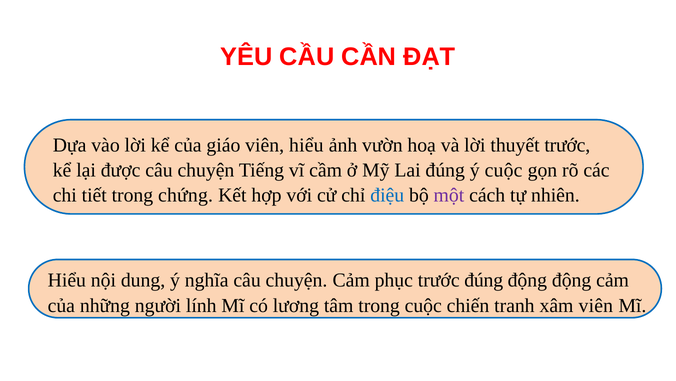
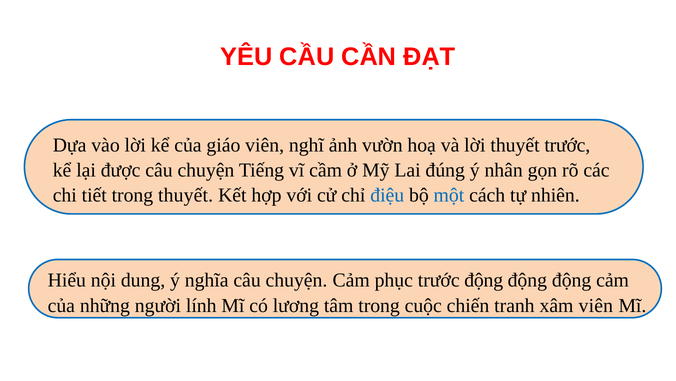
viên hiểu: hiểu -> nghĩ (306, 145)
ý cuộc: cuộc -> nhân (504, 170)
trong chứng: chứng -> thuyết (186, 195)
một colour: purple -> blue (449, 195)
trước đúng: đúng -> động (484, 280)
